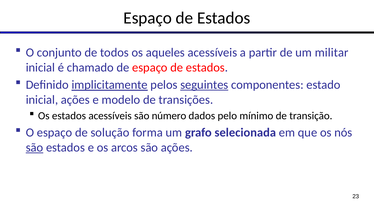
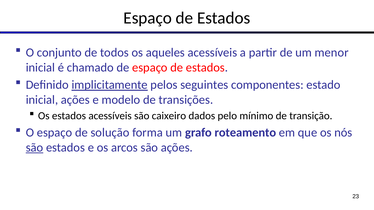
militar: militar -> menor (332, 53)
seguintes underline: present -> none (204, 85)
número: número -> caixeiro (169, 116)
selecionada: selecionada -> roteamento (245, 133)
